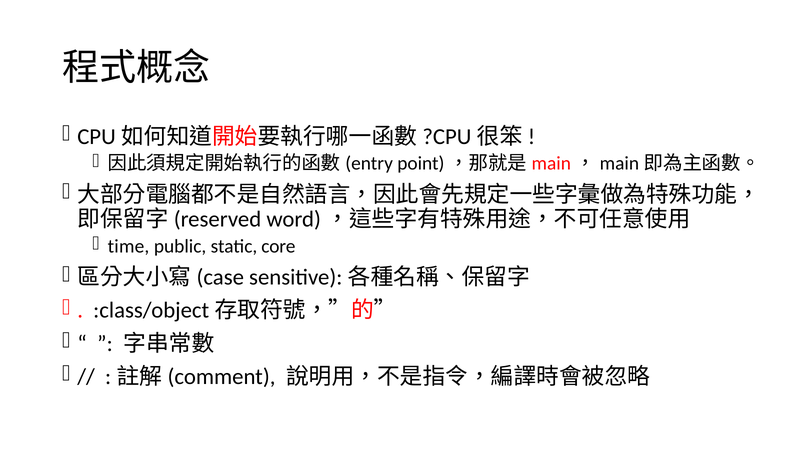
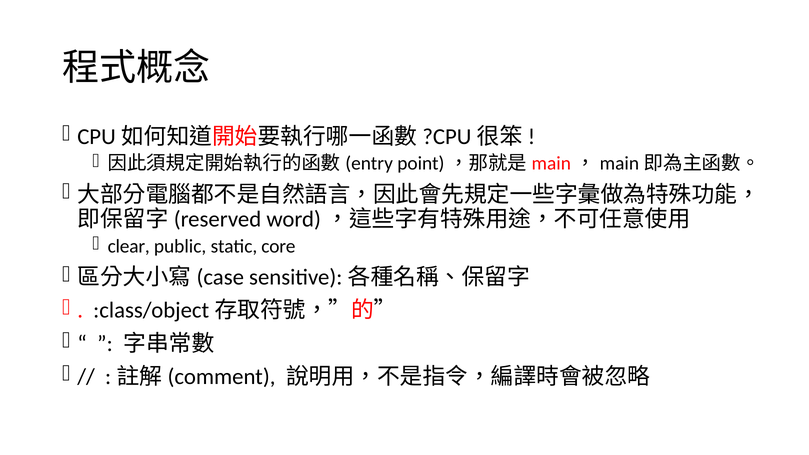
time: time -> clear (129, 246)
